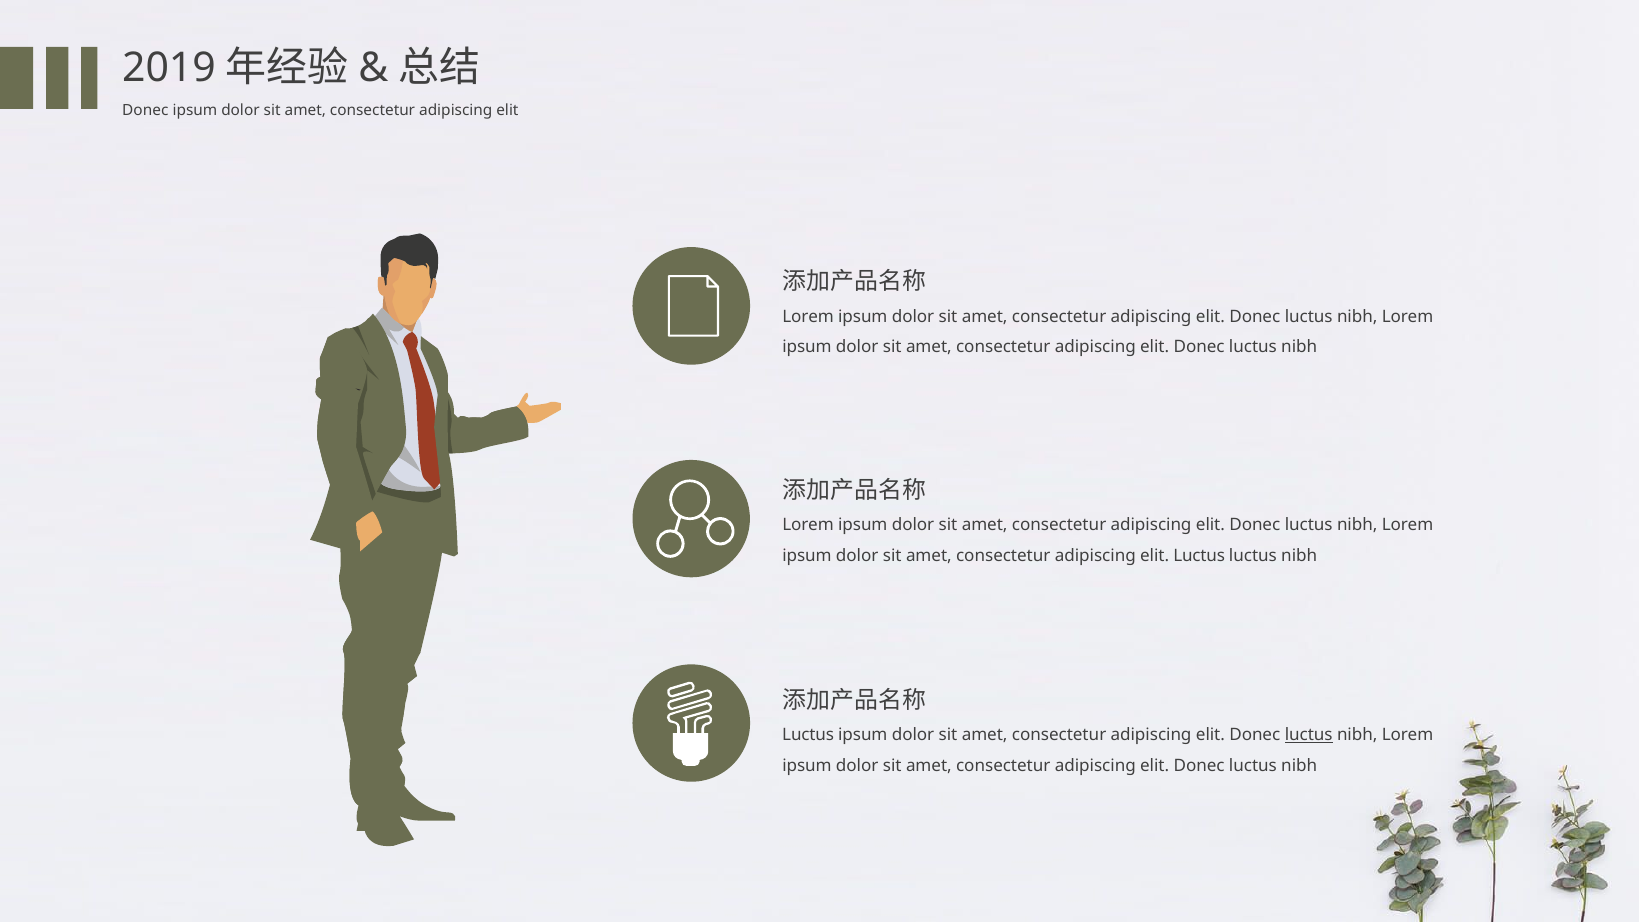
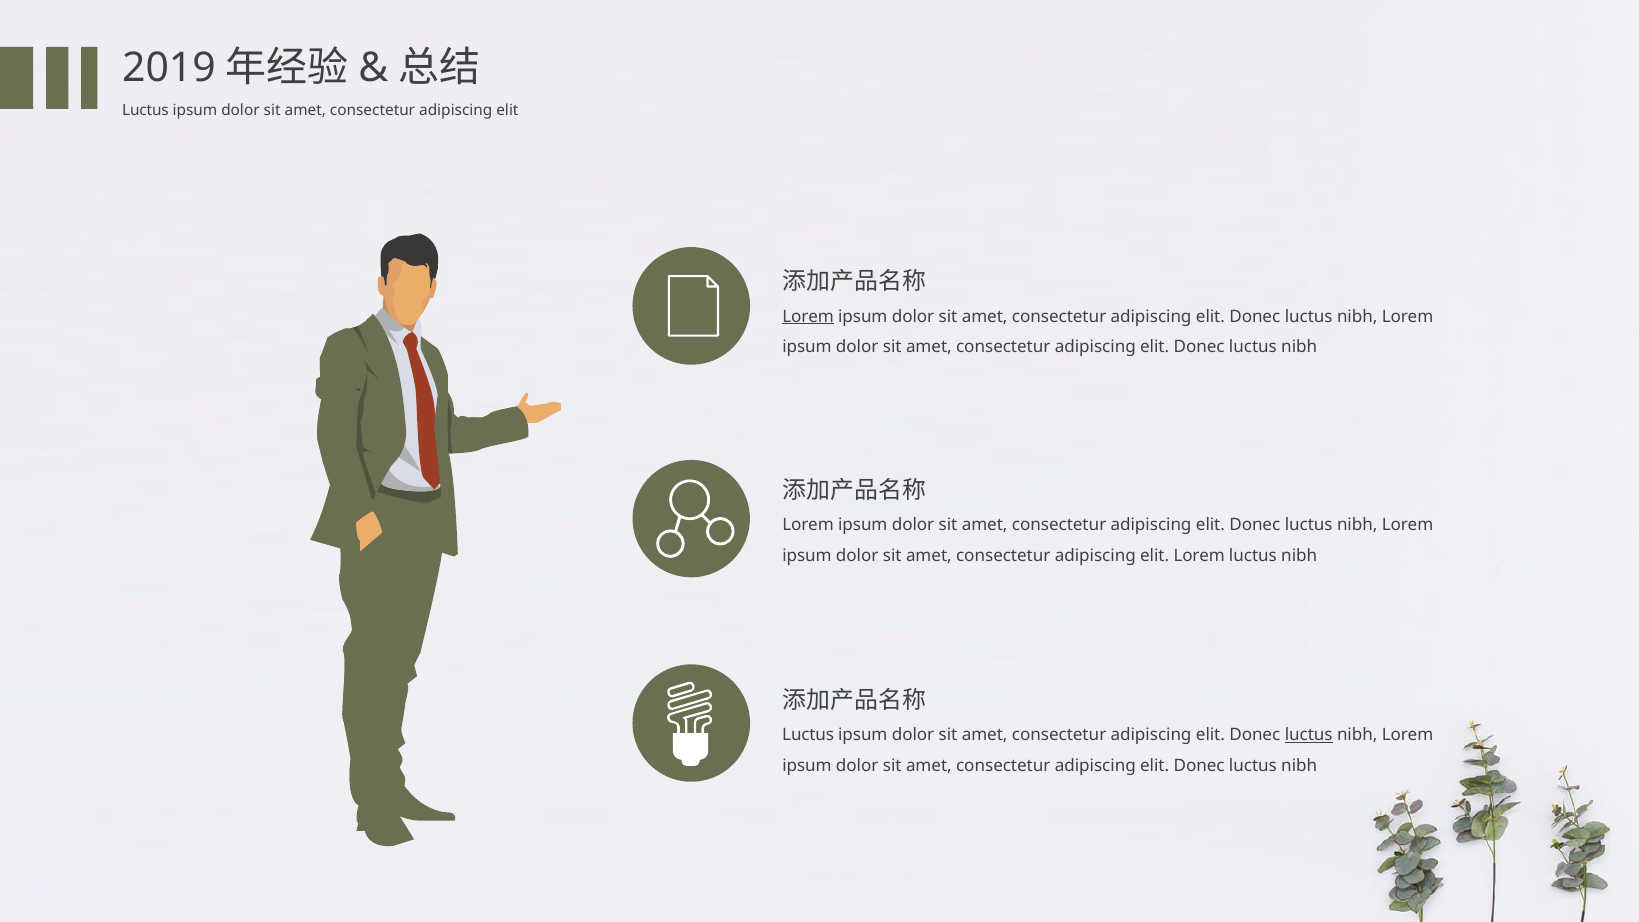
Donec: Donec -> Luctus (145, 111)
Lorem underline: none -> present (808, 316)
elit Luctus: Luctus -> Lorem (1199, 555)
